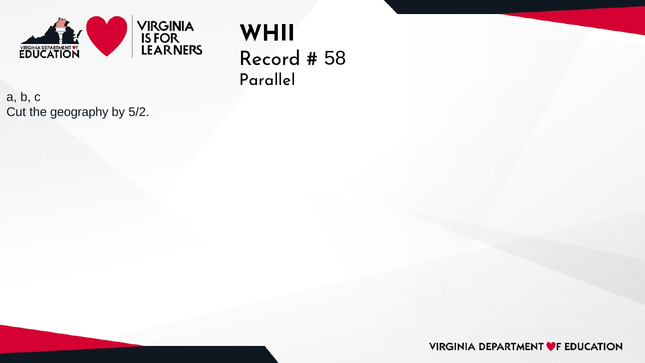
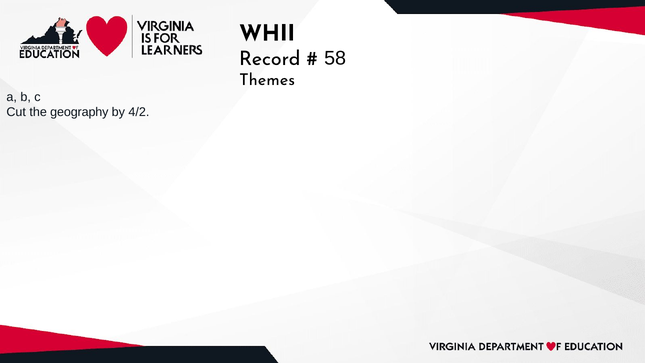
Parallel: Parallel -> Themes (267, 80)
5/2: 5/2 -> 4/2 (139, 112)
